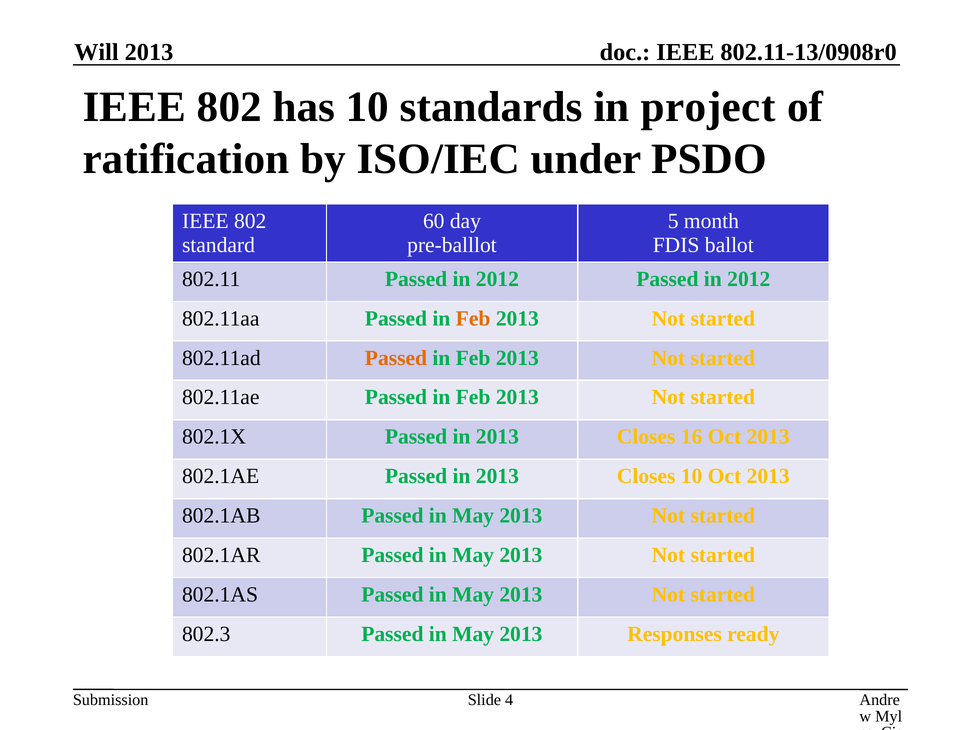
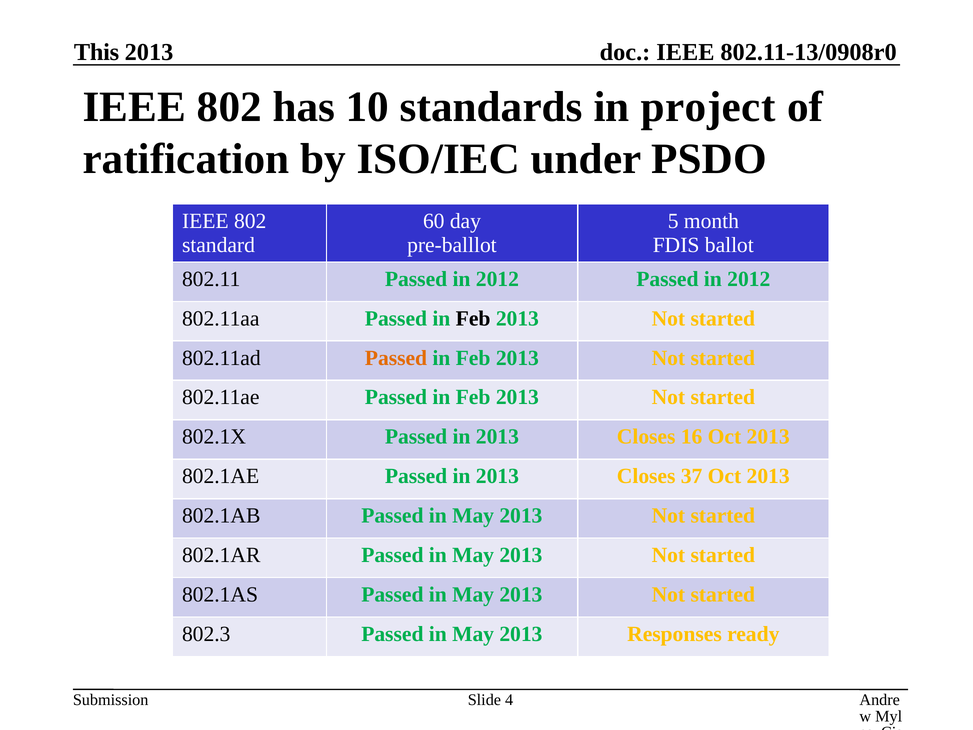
Will: Will -> This (97, 52)
Feb colour: orange -> black (473, 318)
Closes 10: 10 -> 37 (692, 476)
